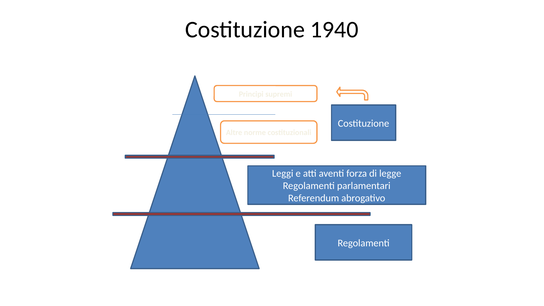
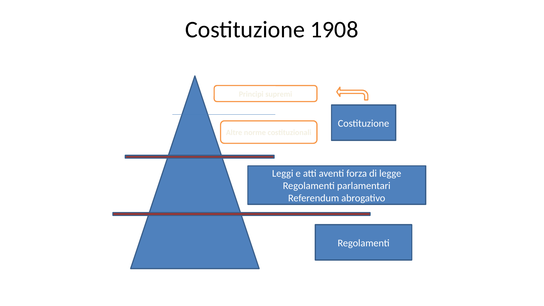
1940: 1940 -> 1908 (334, 30)
